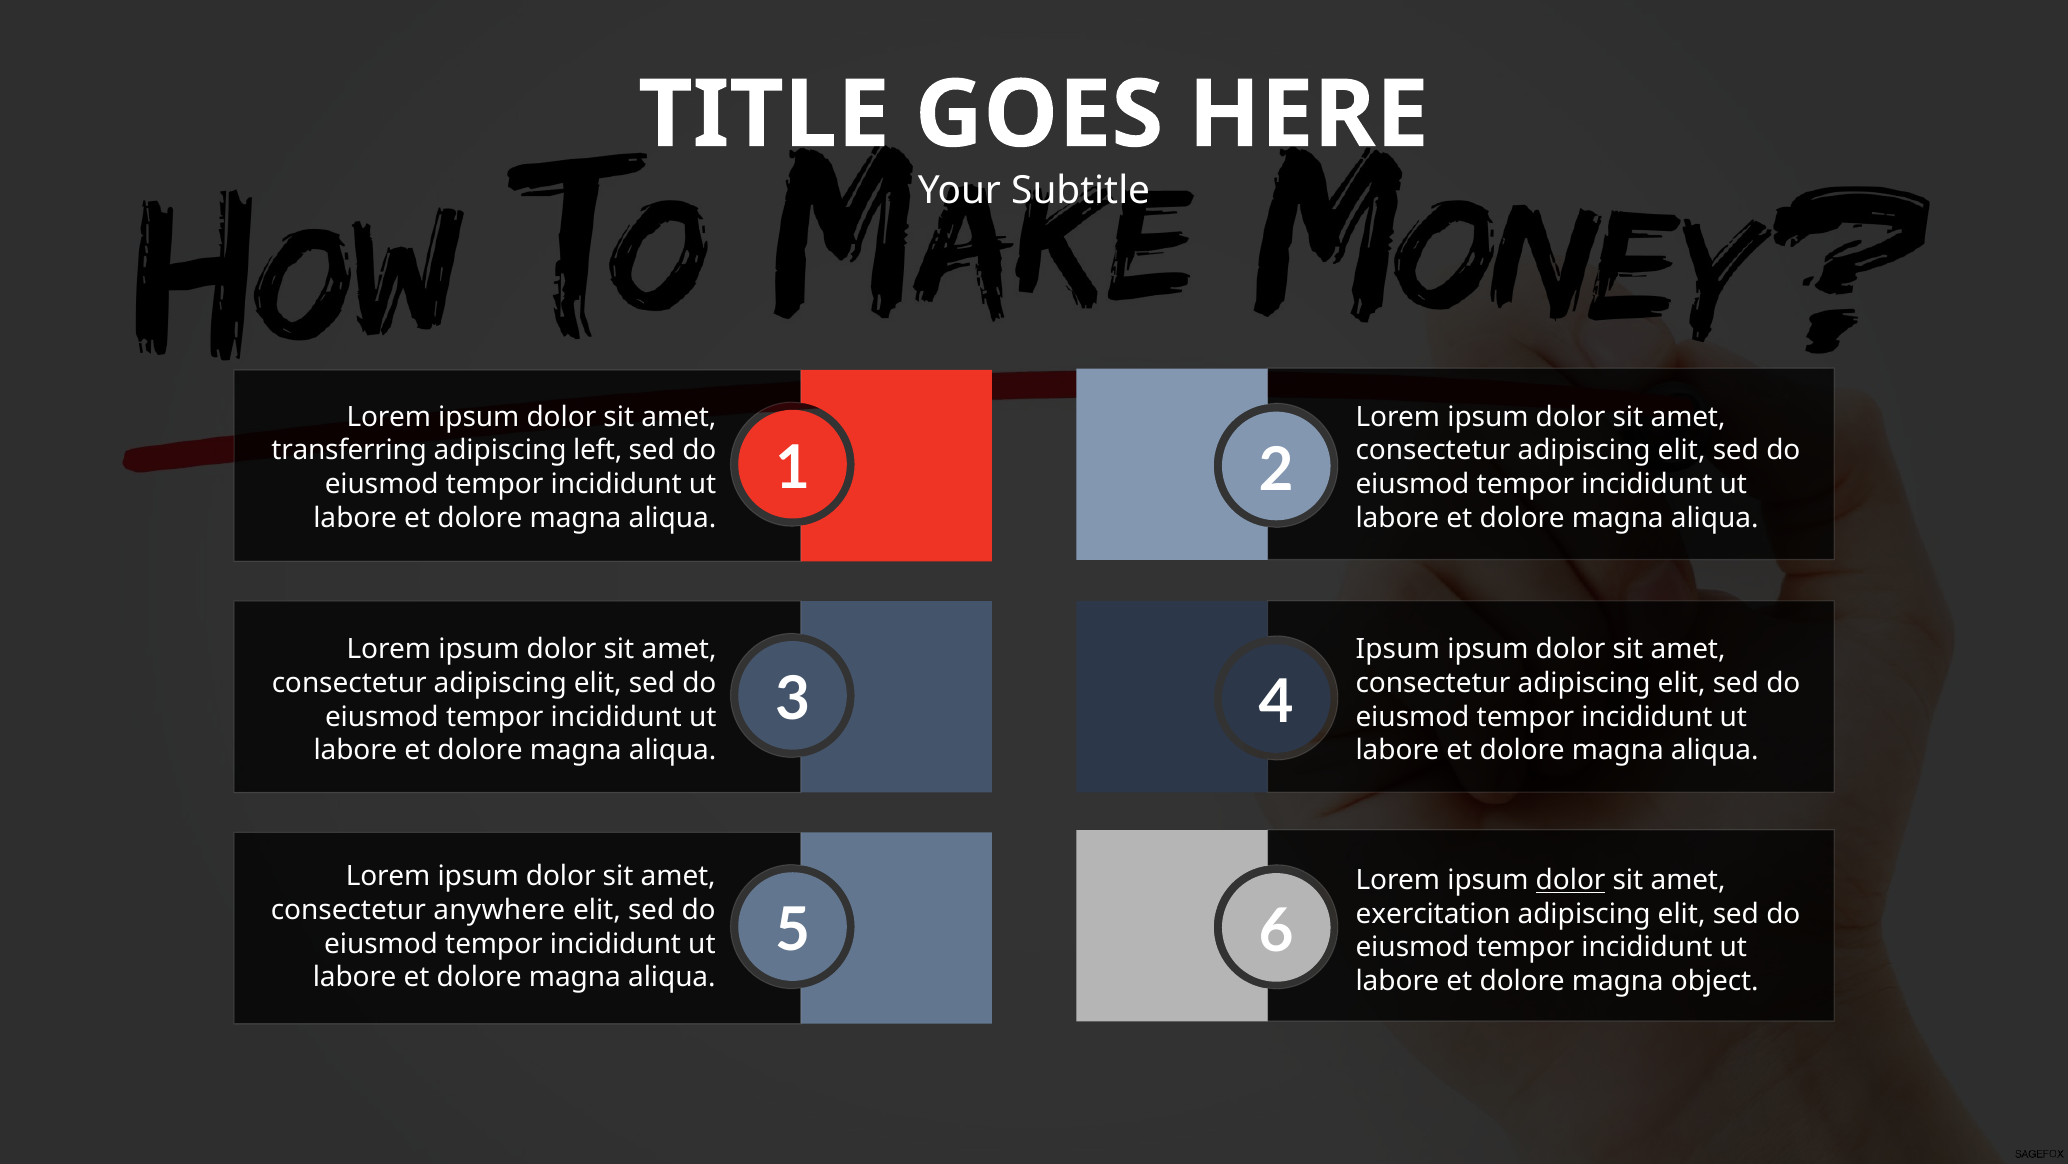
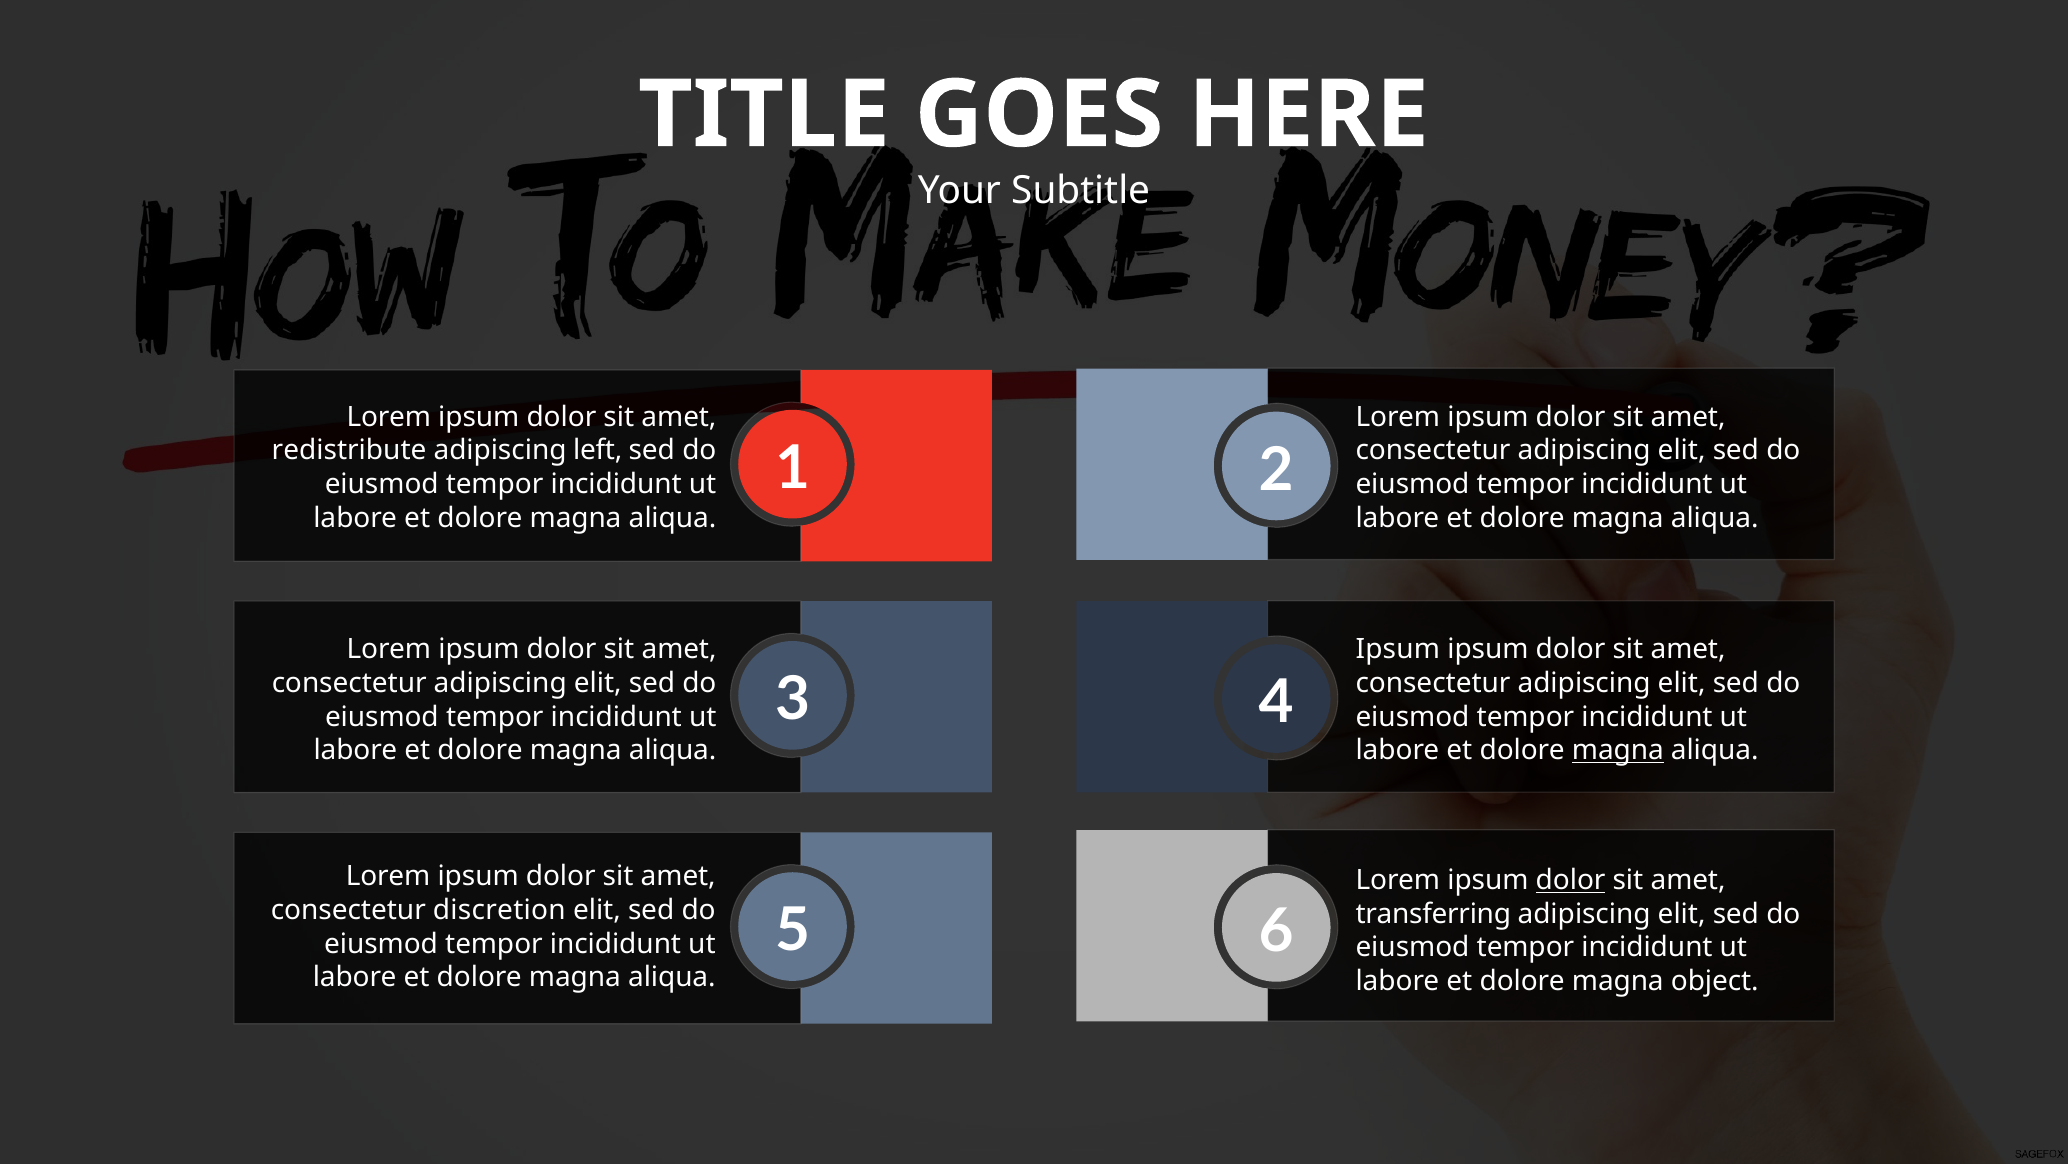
transferring: transferring -> redistribute (349, 450)
magna underline: none -> present (1618, 750)
anywhere: anywhere -> discretion (499, 910)
exercitation: exercitation -> transferring (1433, 913)
